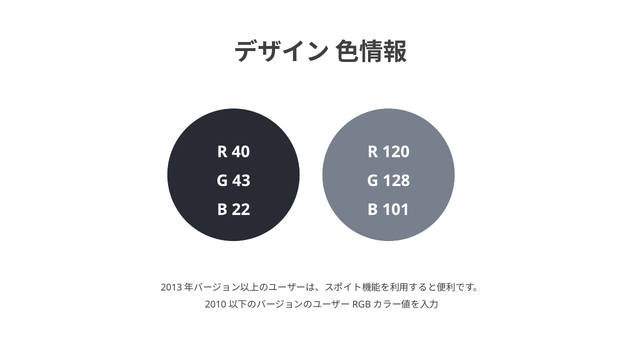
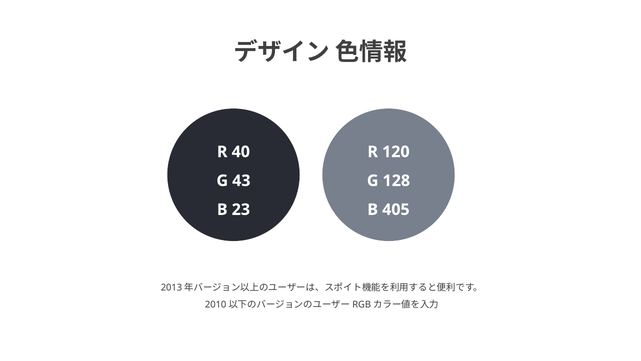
22: 22 -> 23 (241, 209)
101: 101 -> 405 (396, 209)
